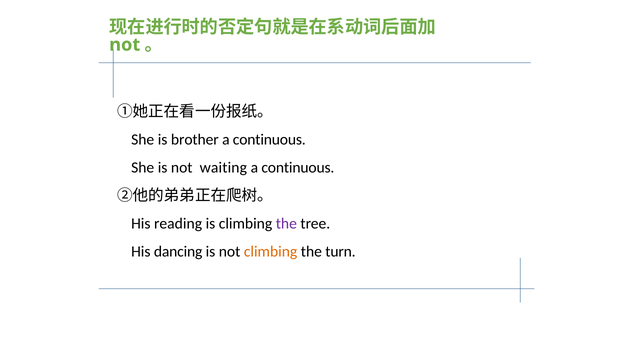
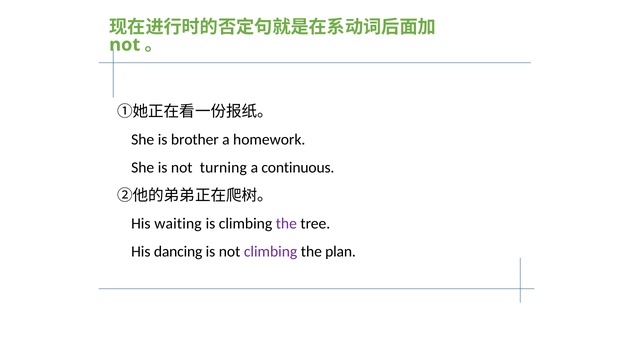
continuous: continuous -> homework (269, 140)
waiting: waiting -> turning (223, 168)
reading: reading -> waiting (178, 224)
climbing colour: orange -> purple (271, 252)
turn: turn -> plan (340, 252)
